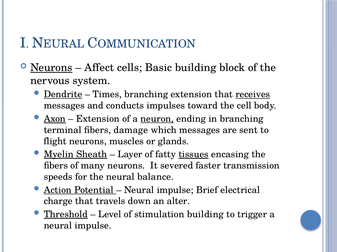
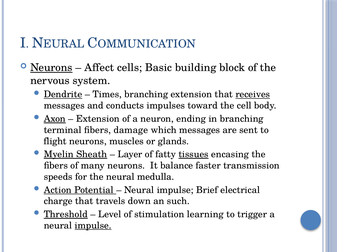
neuron underline: present -> none (157, 119)
severed: severed -> balance (177, 166)
balance: balance -> medulla (156, 177)
alter: alter -> such (178, 202)
stimulation building: building -> learning (205, 215)
impulse underline: none -> present (93, 226)
